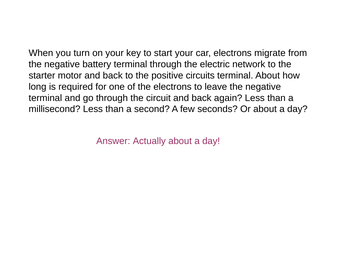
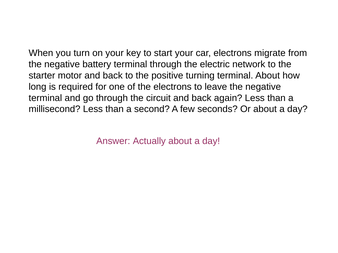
circuits: circuits -> turning (200, 76)
